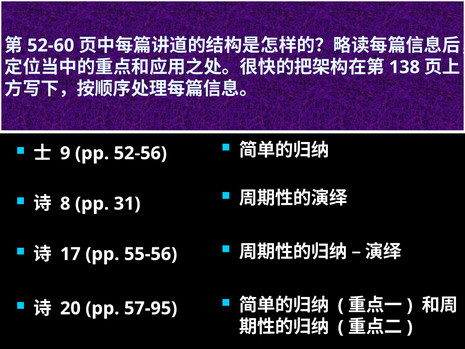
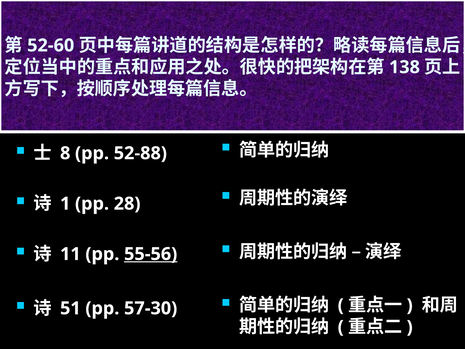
9: 9 -> 8 (65, 153)
52-56: 52-56 -> 52-88 (140, 153)
8: 8 -> 1 (65, 204)
31: 31 -> 28 (127, 204)
17: 17 -> 11 (70, 254)
55-56 underline: none -> present (151, 254)
20: 20 -> 51 (70, 308)
57-95: 57-95 -> 57-30 (151, 308)
